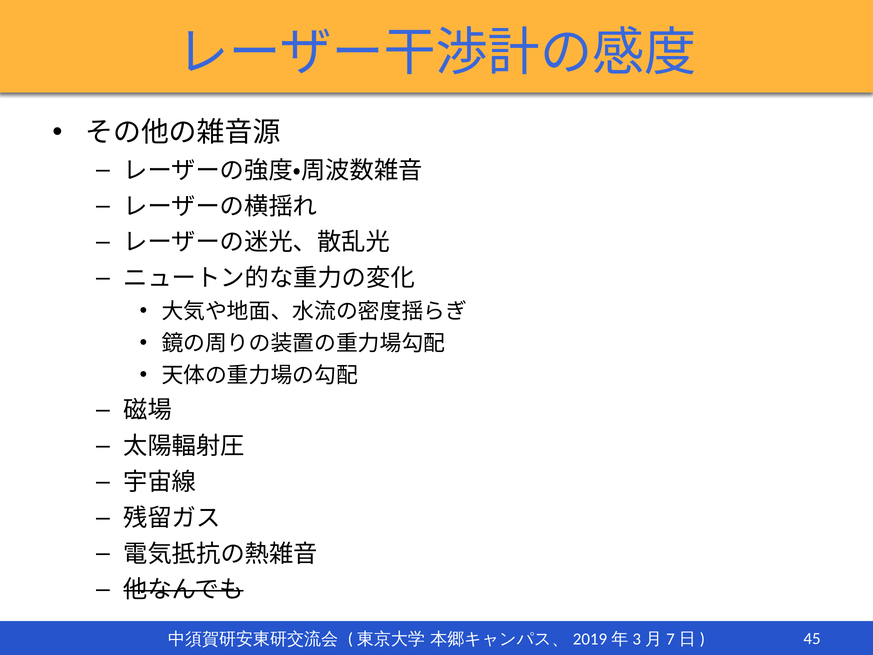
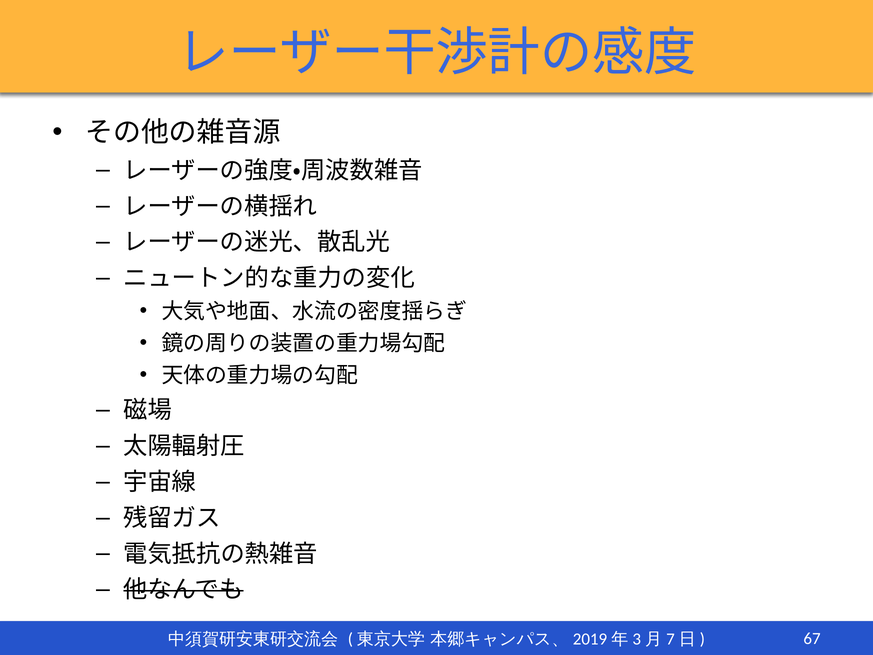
45: 45 -> 67 (812, 639)
